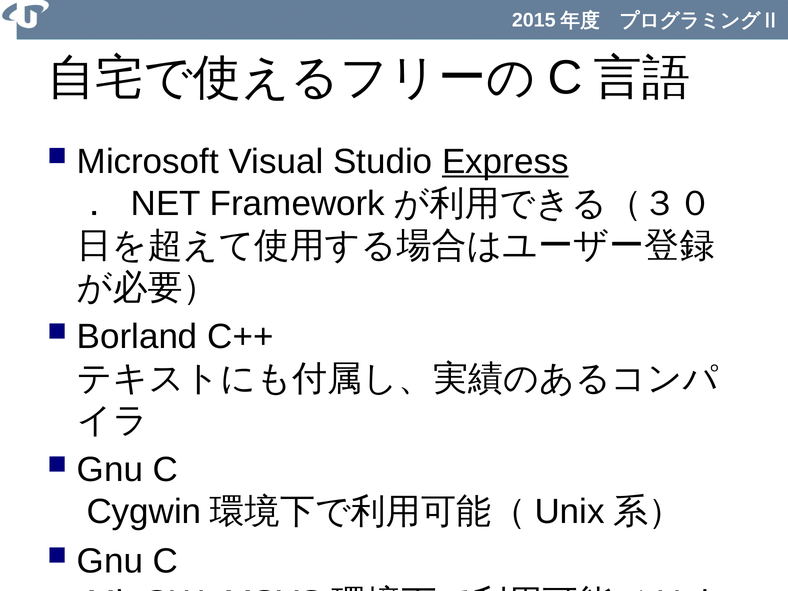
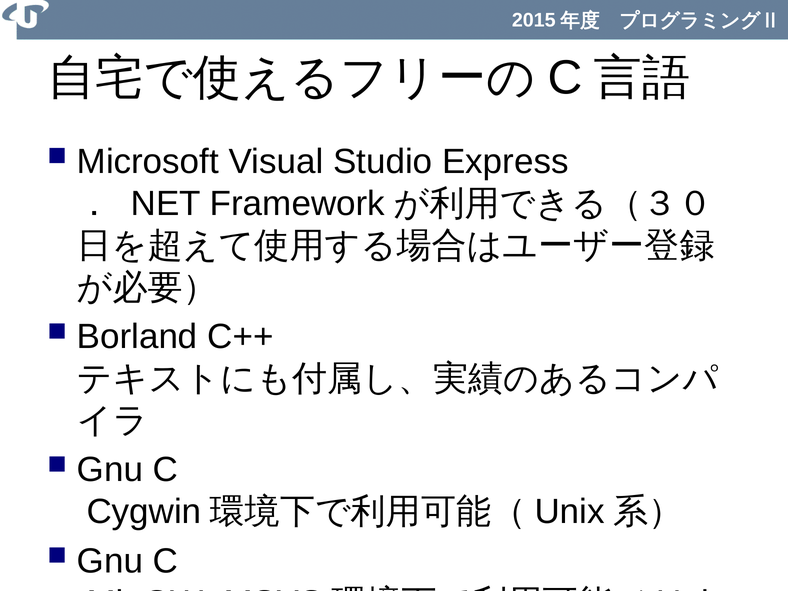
Express underline: present -> none (505, 162)
